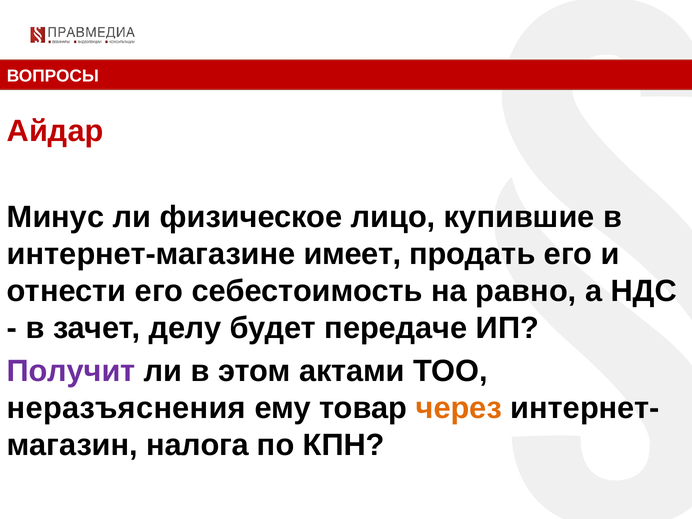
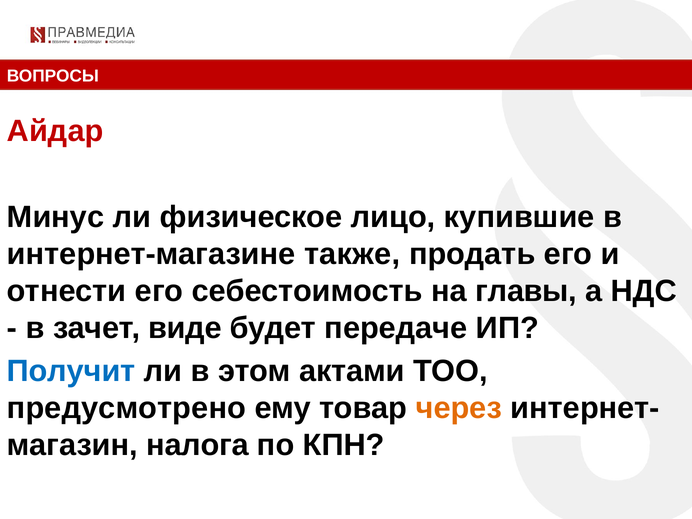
имеет: имеет -> также (352, 254)
равно: равно -> главы (526, 291)
делу: делу -> виде (185, 328)
Получит colour: purple -> blue (71, 371)
неразъяснения: неразъяснения -> предусмотрено (126, 408)
